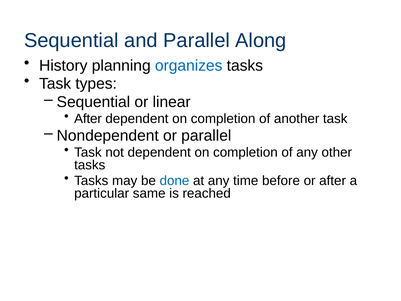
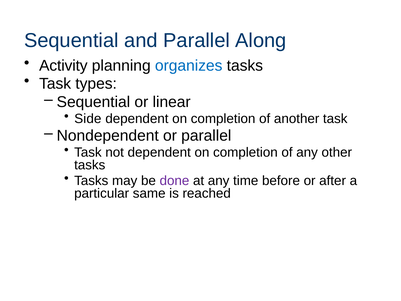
History: History -> Activity (63, 66)
After: After -> Side (88, 119)
done colour: blue -> purple (174, 180)
